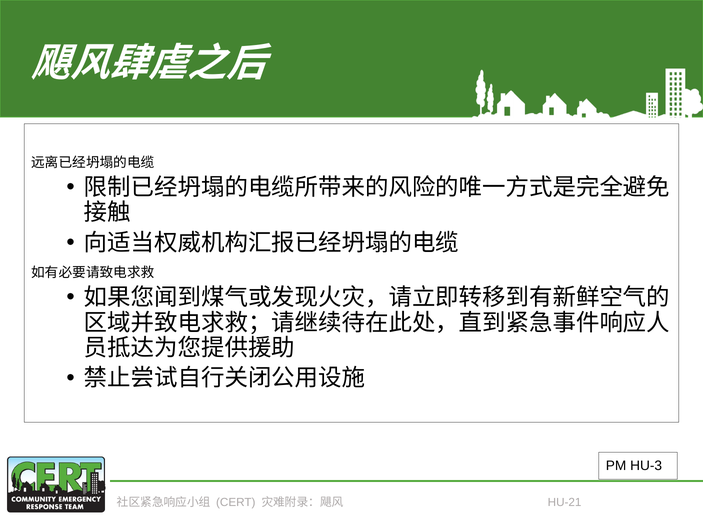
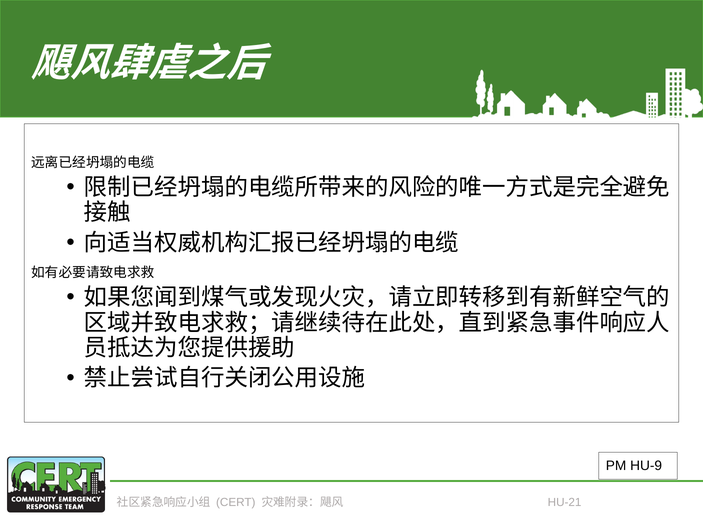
HU-3: HU-3 -> HU-9 (646, 466)
